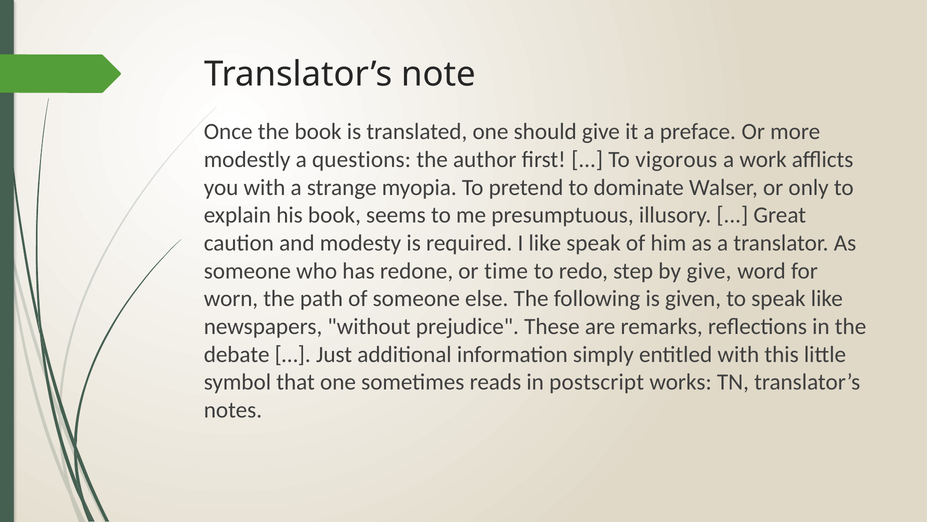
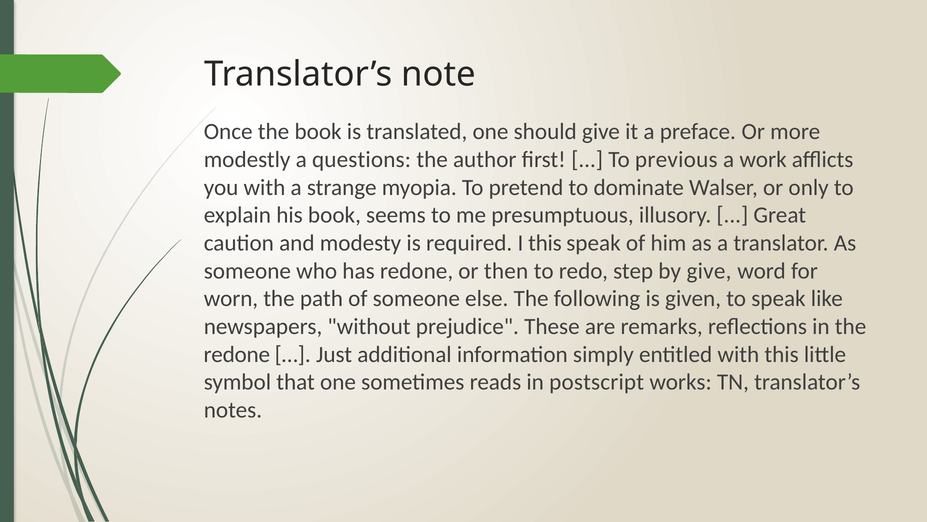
vigorous: vigorous -> previous (676, 159)
I like: like -> this (545, 243)
time: time -> then (506, 271)
debate: debate -> redone (237, 354)
